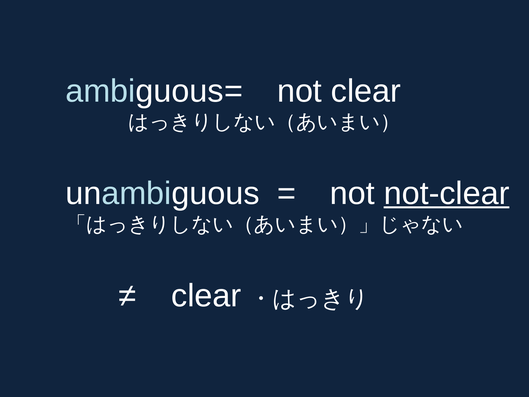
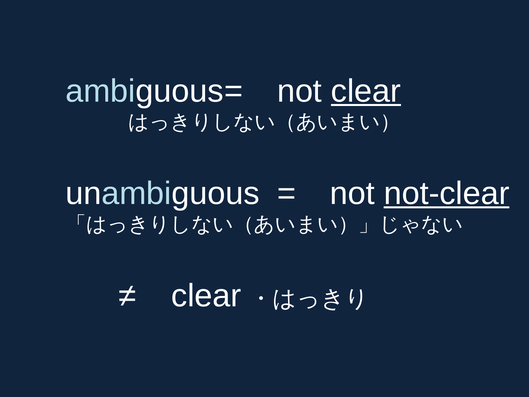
clear underline: none -> present (366, 91)
